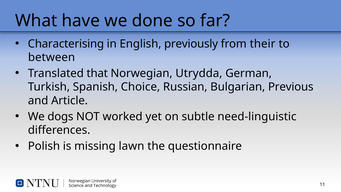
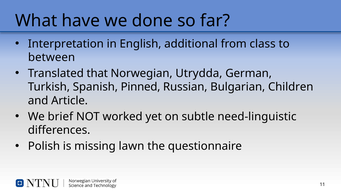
Characterising: Characterising -> Interpretation (66, 44)
previously: previously -> additional (191, 44)
their: their -> class (263, 44)
Choice: Choice -> Pinned (141, 87)
Previous: Previous -> Children (291, 87)
dogs: dogs -> brief (60, 116)
